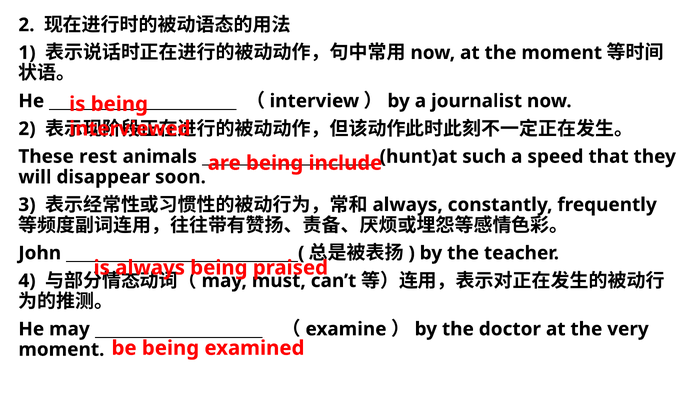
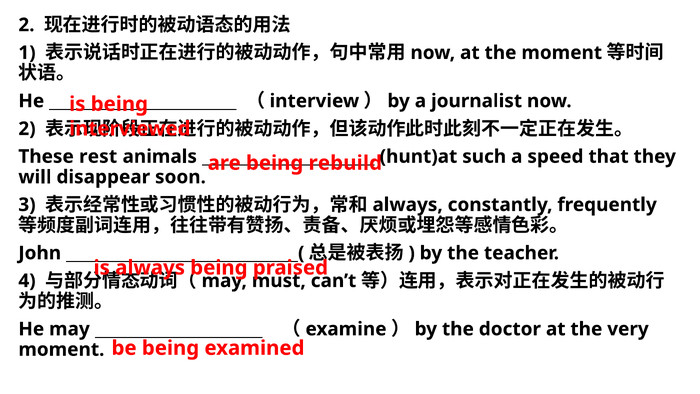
include: include -> rebuild (345, 163)
